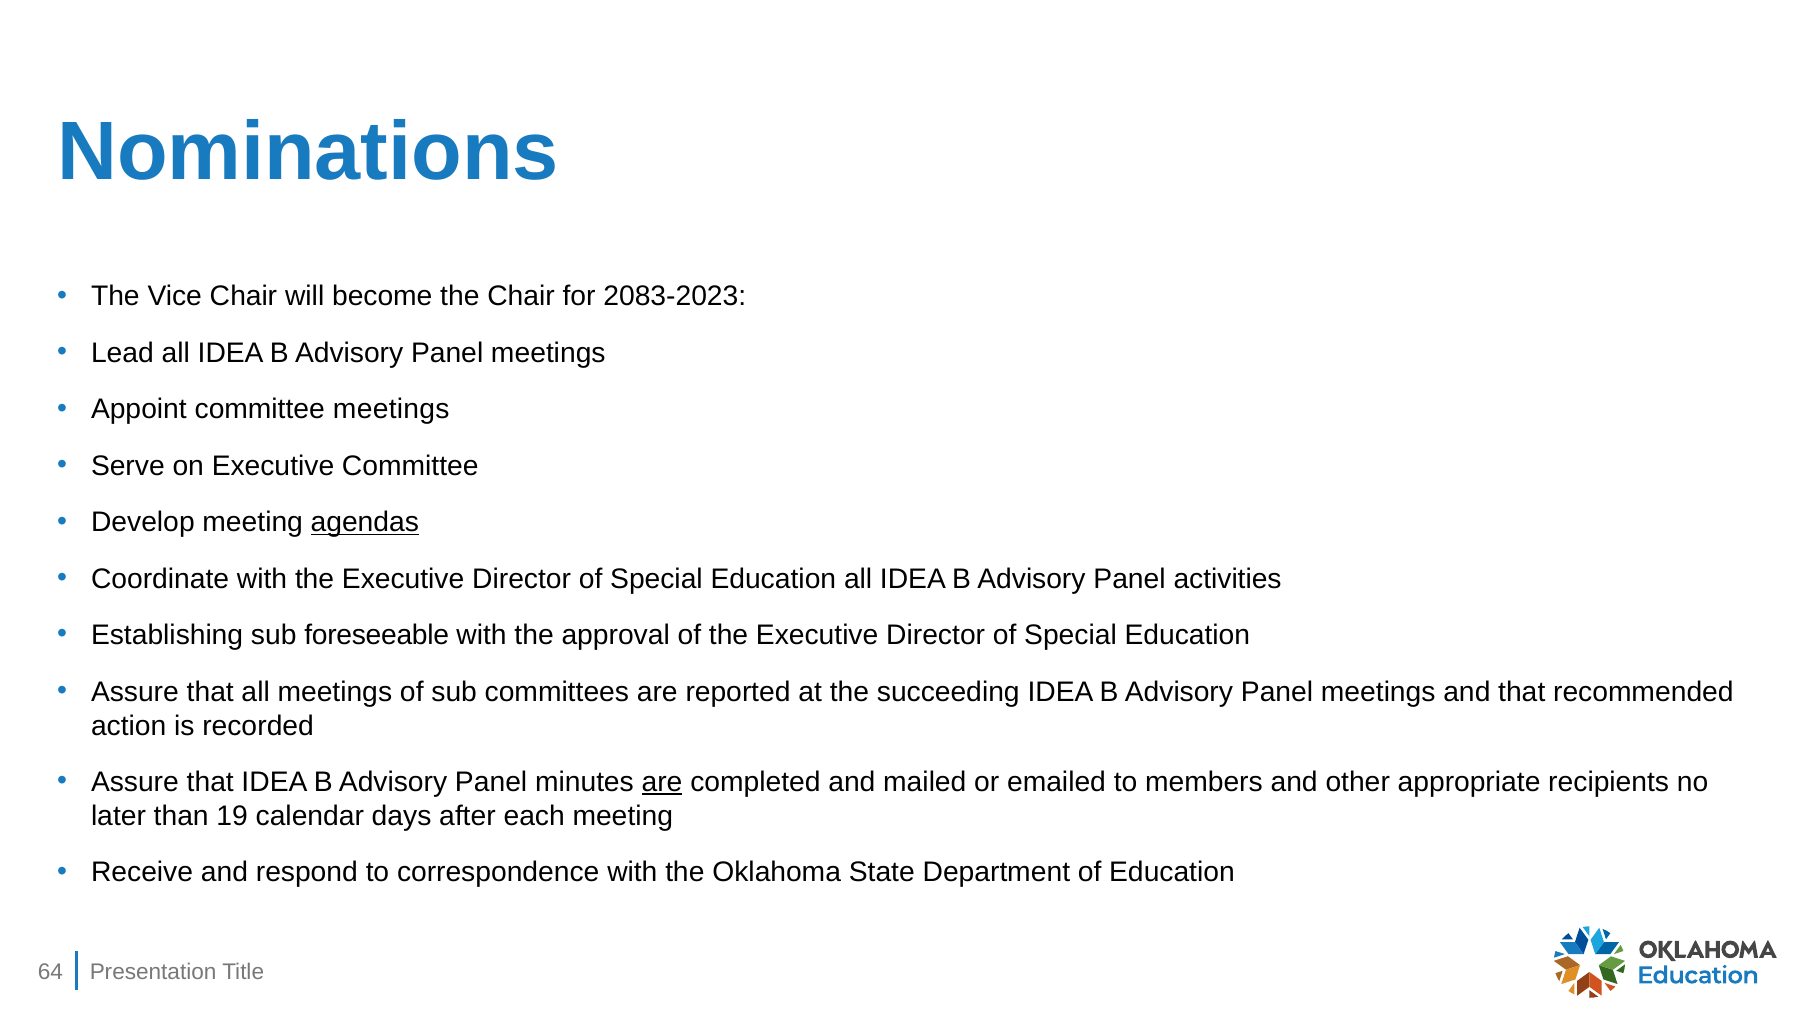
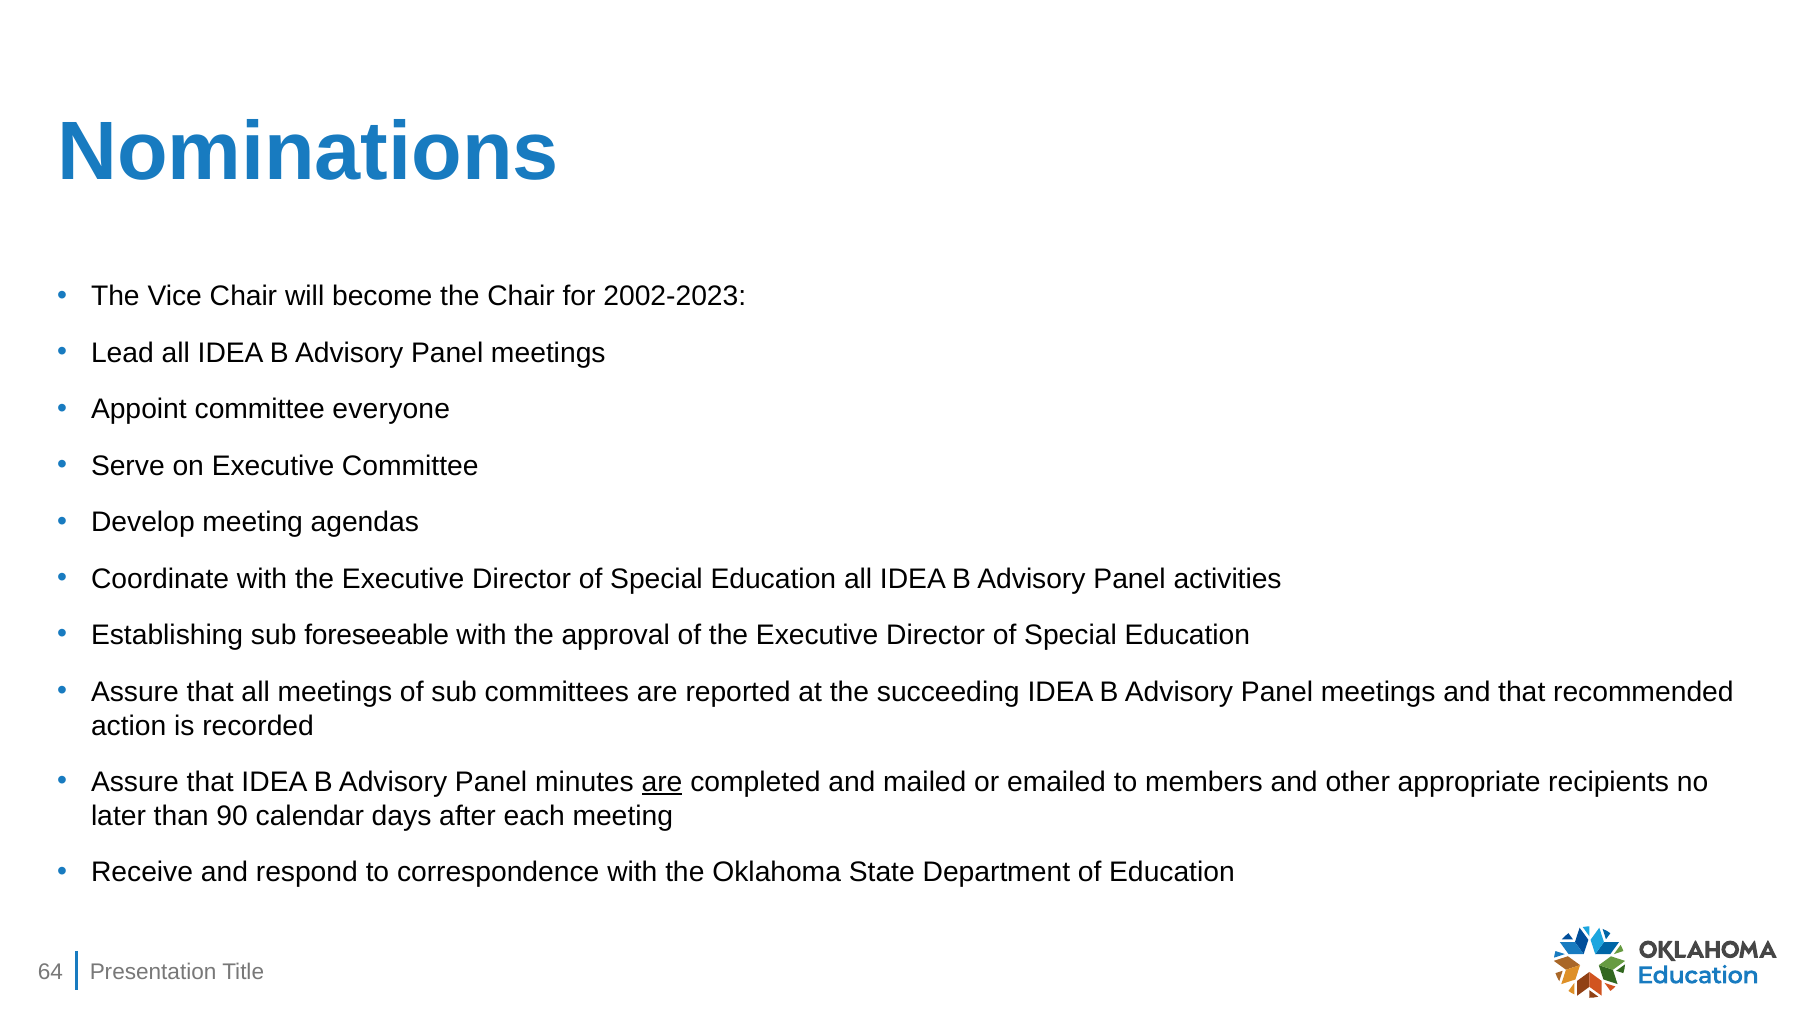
2083-2023: 2083-2023 -> 2002-2023 (675, 297)
committee meetings: meetings -> everyone (391, 410)
agendas underline: present -> none (365, 523)
19: 19 -> 90 (232, 817)
